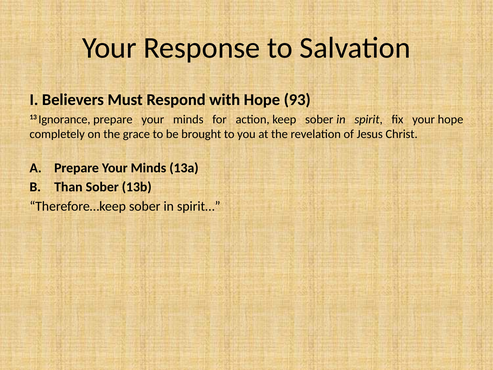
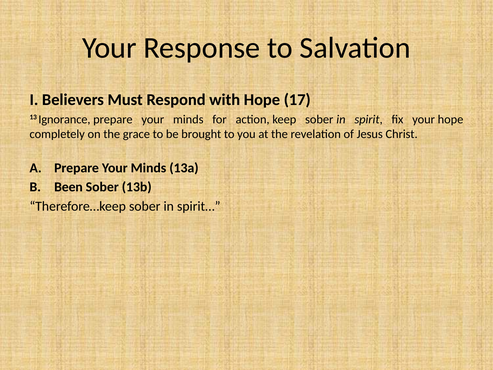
93: 93 -> 17 (297, 100)
Than: Than -> Been (68, 187)
